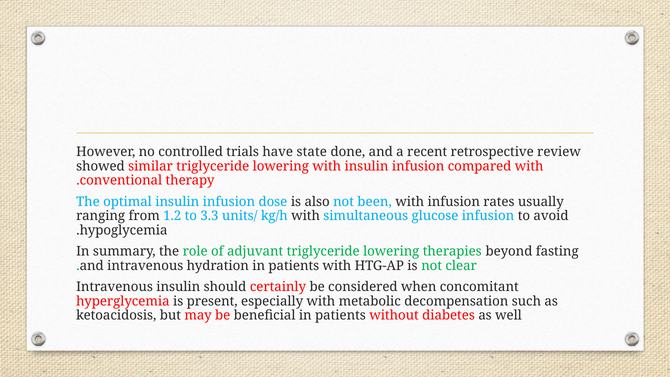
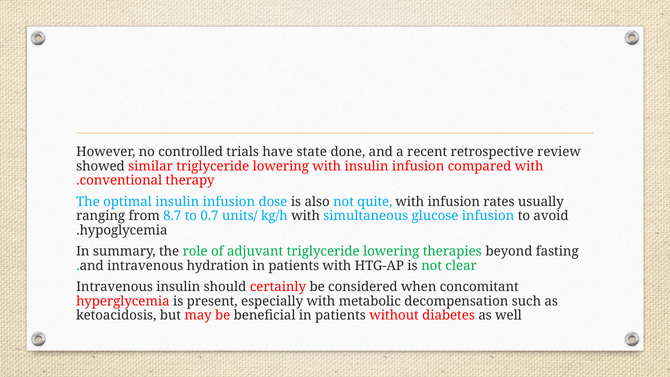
been: been -> quite (375, 202)
1.2: 1.2 -> 8.7 (172, 216)
3.3: 3.3 -> 0.7 (209, 216)
